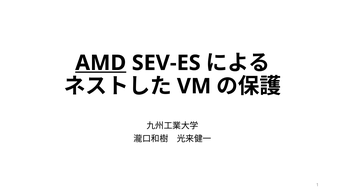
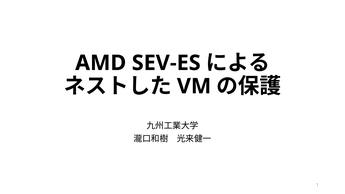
AMD underline: present -> none (101, 63)
